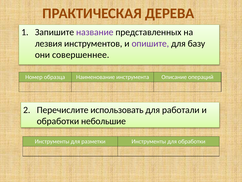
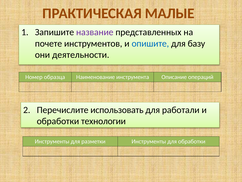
ДЕРЕВА: ДЕРЕВА -> МАЛЫЕ (170, 13)
лезвия: лезвия -> почете (48, 43)
опишите colour: purple -> blue (150, 43)
совершеннее: совершеннее -> деятельности (81, 55)
небольшие: небольшие -> технологии (103, 121)
